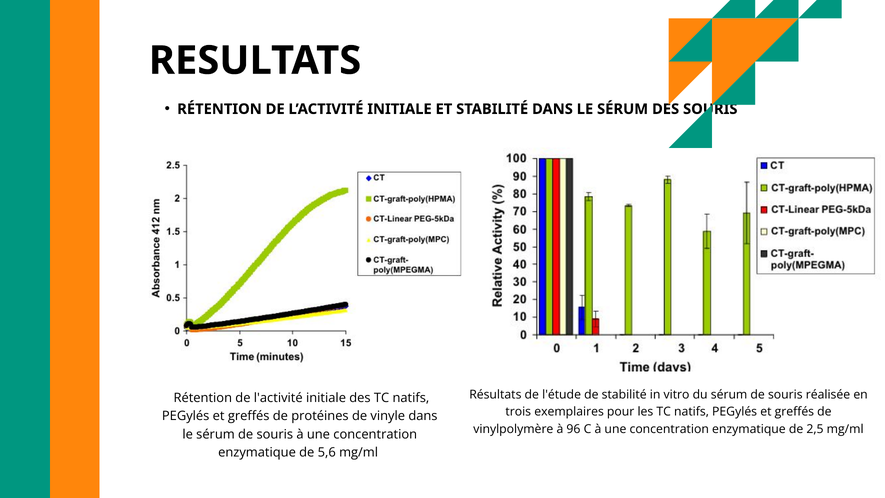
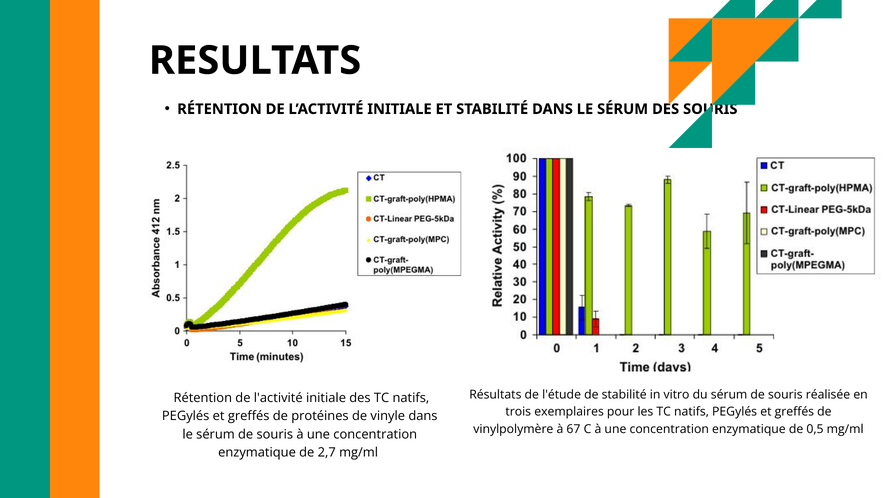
96: 96 -> 67 (573, 429)
2,5: 2,5 -> 0,5 (815, 429)
5,6: 5,6 -> 2,7 (327, 452)
